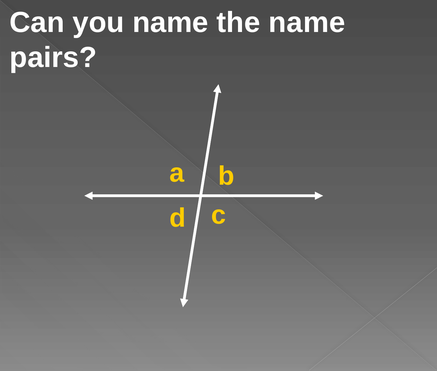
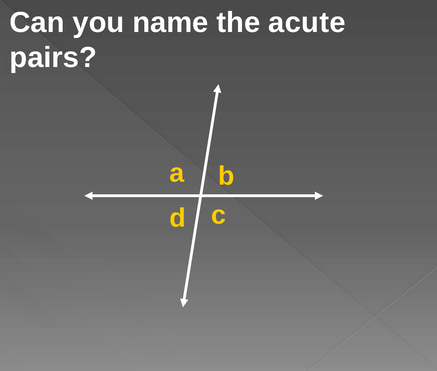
the name: name -> acute (307, 23)
